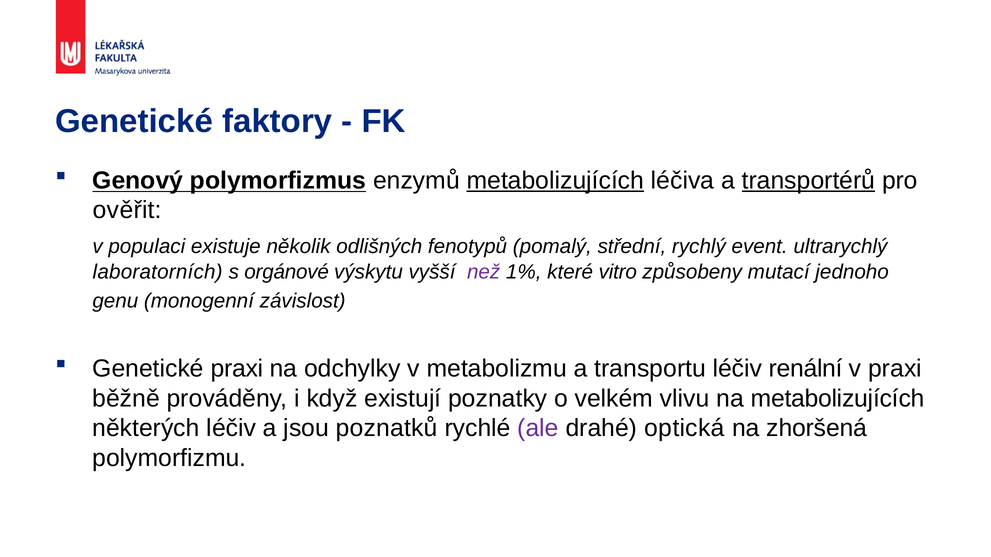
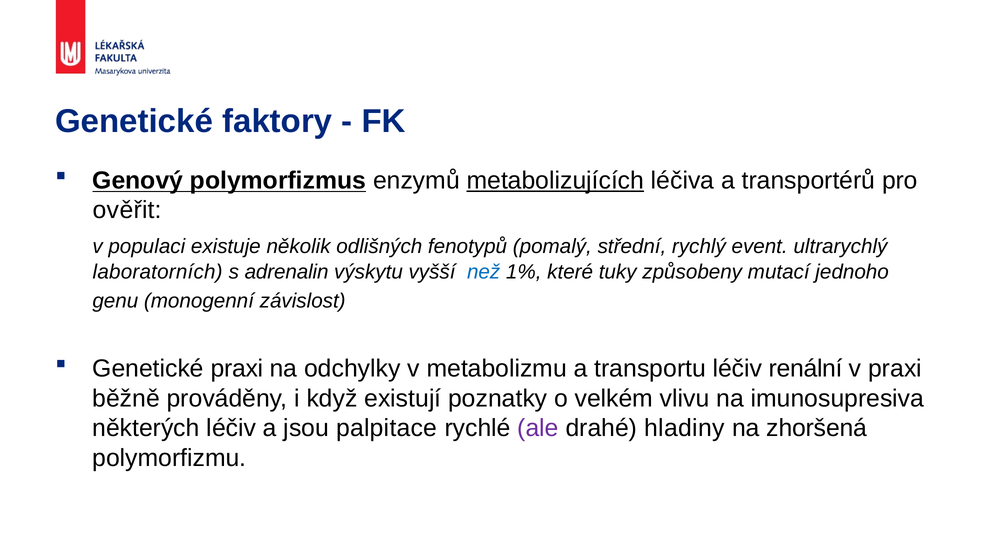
transportérů underline: present -> none (808, 181)
orgánové: orgánové -> adrenalin (287, 272)
než colour: purple -> blue (484, 272)
vitro: vitro -> tuky (618, 272)
na metabolizujících: metabolizujících -> imunosupresiva (837, 399)
poznatků: poznatků -> palpitace (387, 428)
optická: optická -> hladiny (684, 428)
